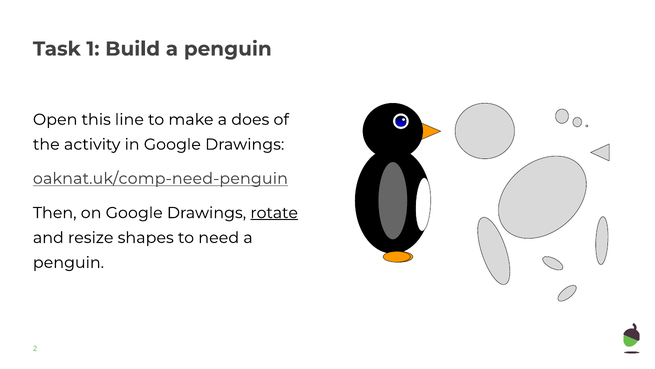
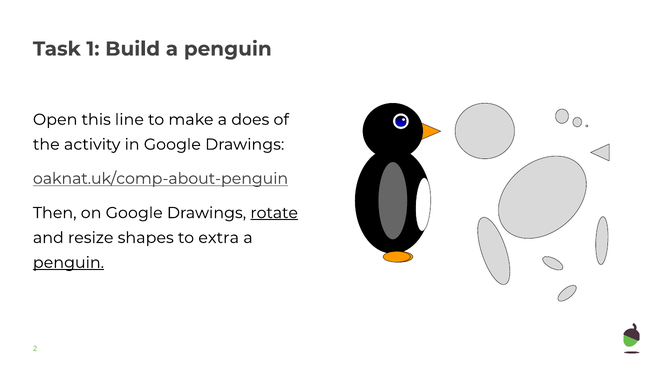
oaknat.uk/comp-need-penguin: oaknat.uk/comp-need-penguin -> oaknat.uk/comp-about-penguin (161, 178)
need: need -> extra (219, 237)
penguin underline: none -> present (68, 262)
